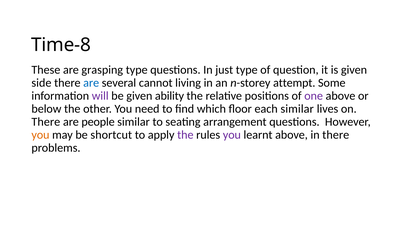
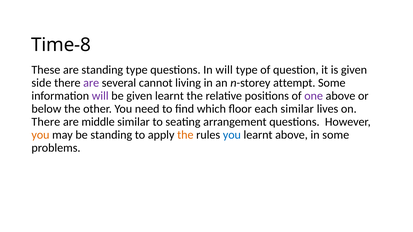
are grasping: grasping -> standing (102, 70)
In just: just -> will (224, 70)
are colour: blue -> purple (91, 83)
given ability: ability -> learnt (169, 96)
people: people -> middle (98, 122)
be shortcut: shortcut -> standing (111, 135)
the colour: purple -> orange (185, 135)
you colour: purple -> blue (232, 135)
in there: there -> some (336, 135)
